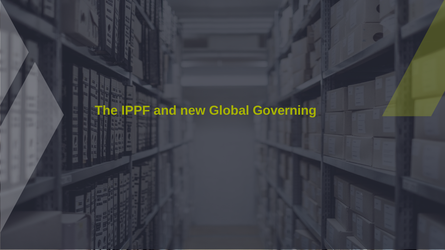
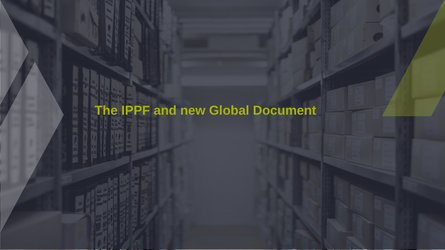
Governing: Governing -> Document (285, 111)
